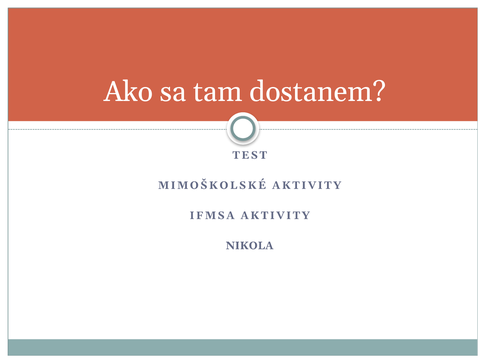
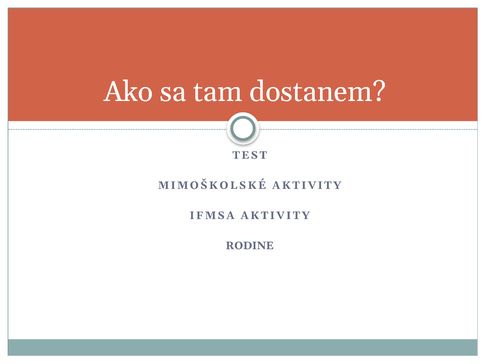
NIKOLA: NIKOLA -> RODINE (250, 246)
